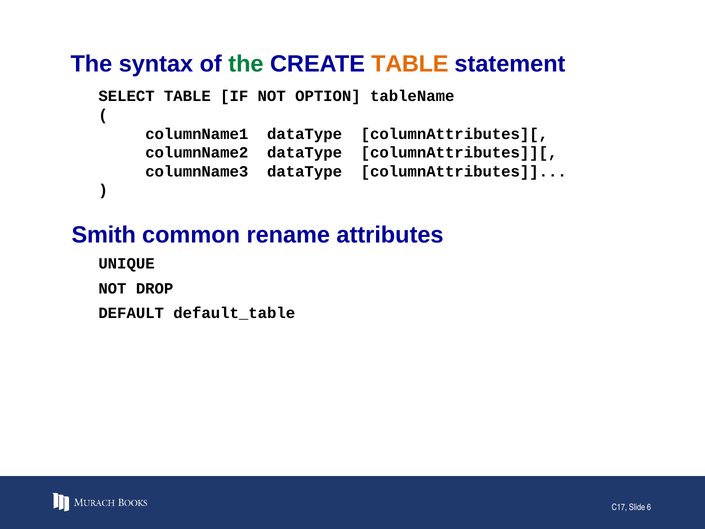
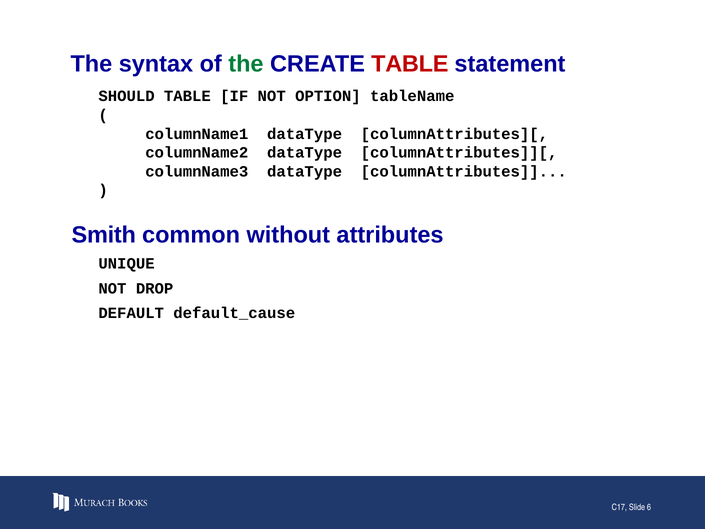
TABLE colour: orange -> red (410, 64)
SELECT: SELECT -> SHOULD (127, 96)
rename: rename -> without (288, 235)
default_table: default_table -> default_cause (234, 313)
